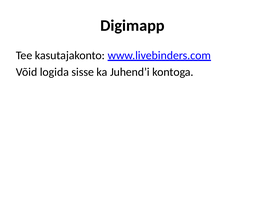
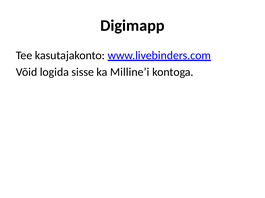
Juhend’i: Juhend’i -> Milline’i (130, 72)
